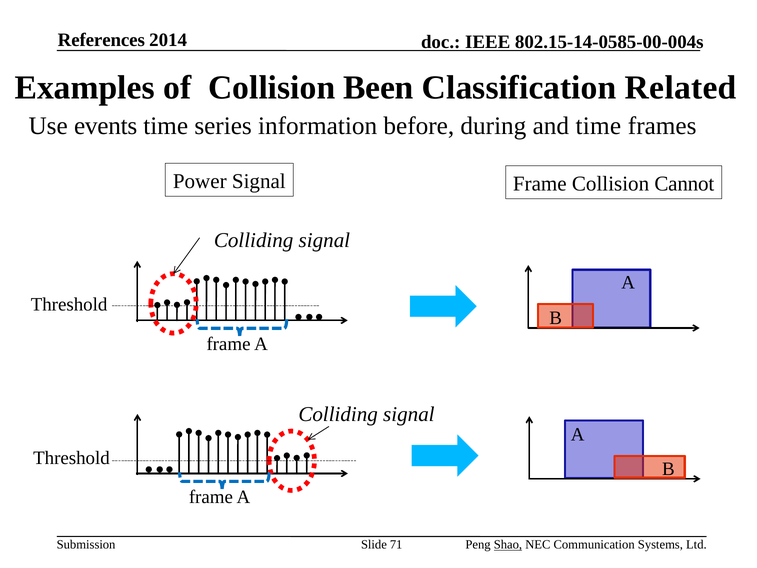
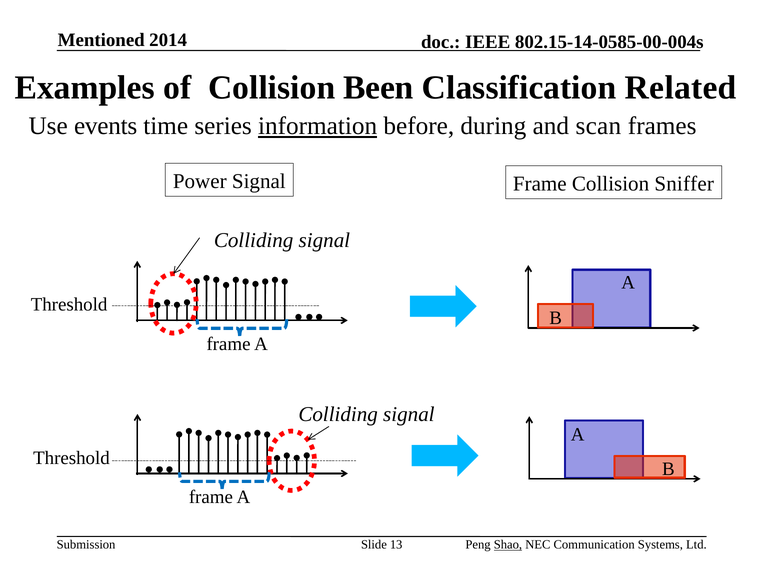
References: References -> Mentioned (101, 40)
information underline: none -> present (318, 126)
and time: time -> scan (598, 126)
Cannot: Cannot -> Sniffer (684, 184)
71: 71 -> 13 (396, 545)
